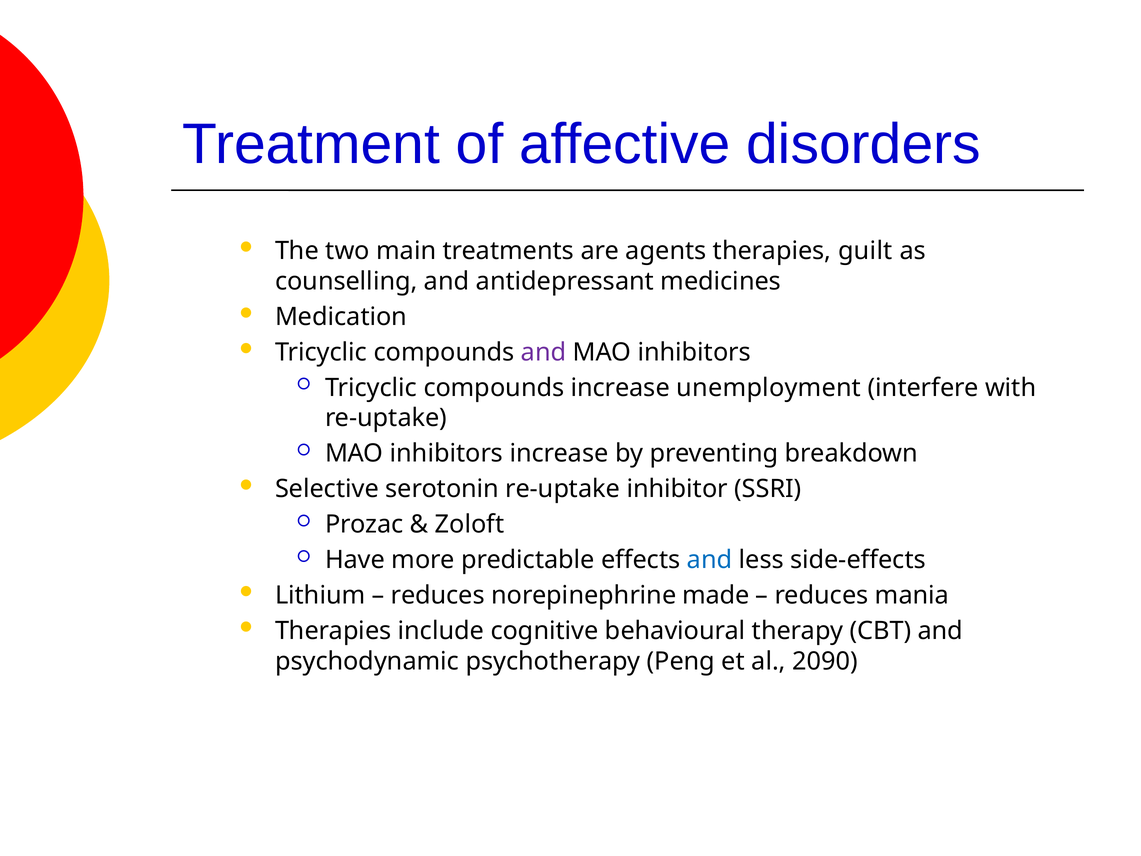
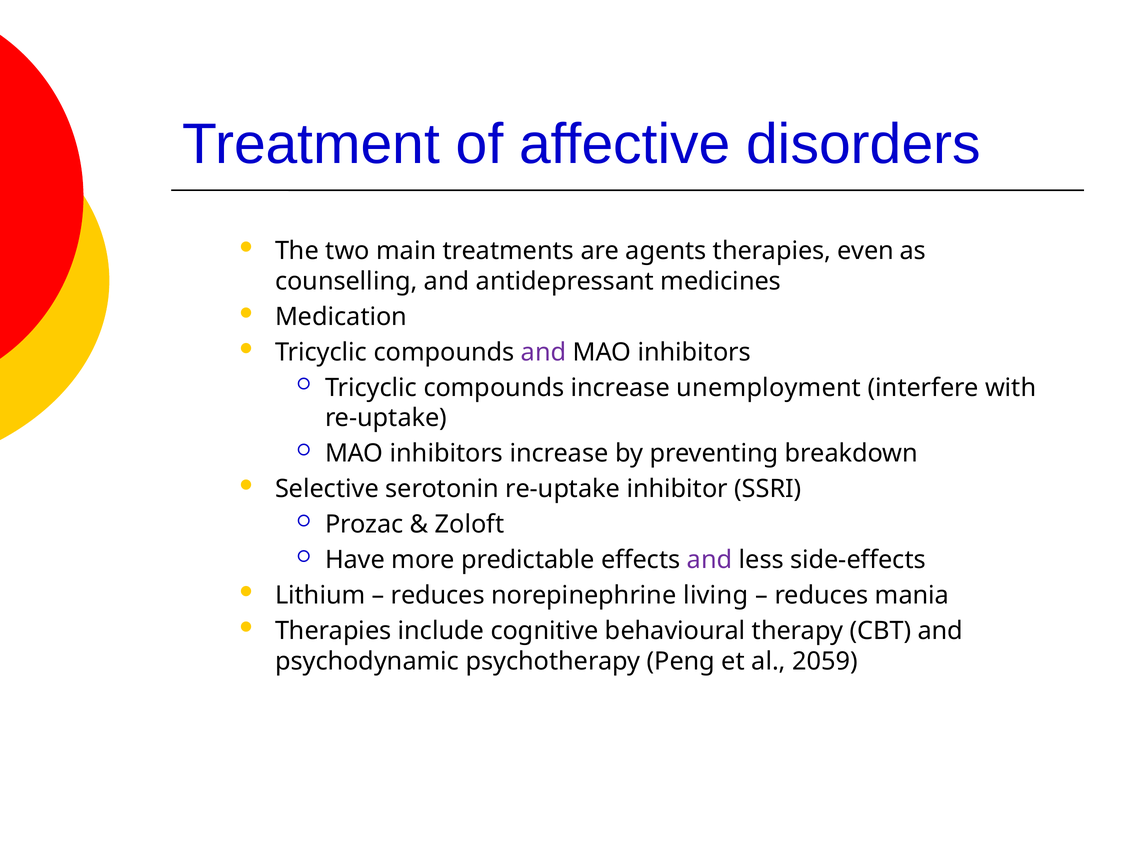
guilt: guilt -> even (866, 251)
and colour: blue -> purple (710, 560)
made: made -> living (716, 595)
2090: 2090 -> 2059 (825, 661)
